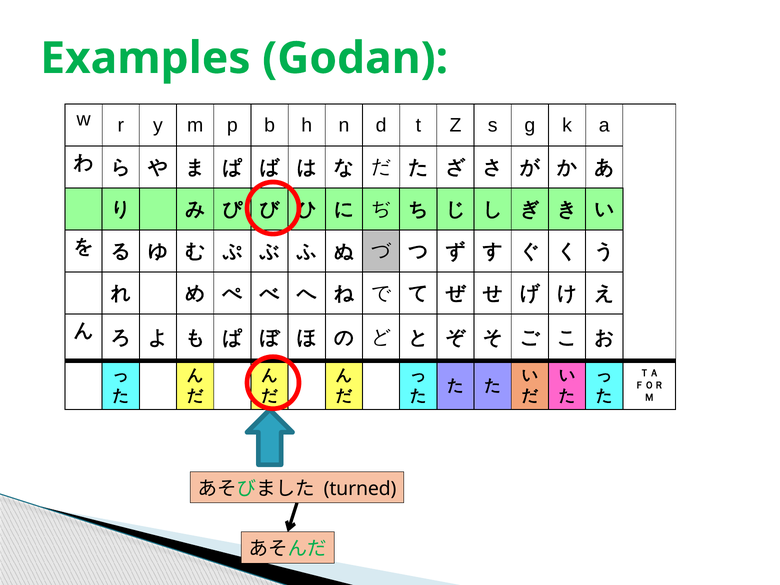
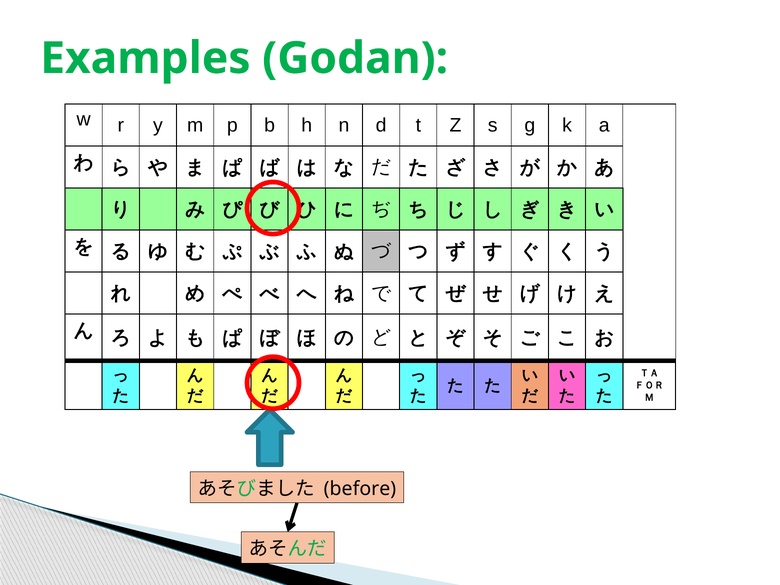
turned: turned -> before (360, 489)
